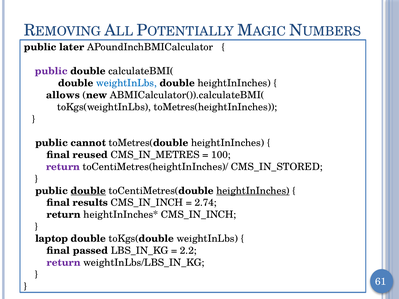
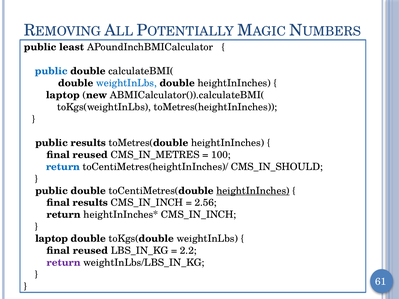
later: later -> least (72, 47)
public colour: purple -> blue (51, 71)
allows: allows -> laptop (63, 95)
public cannot: cannot -> results (88, 143)
return colour: purple -> blue (63, 167)
CMS_IN_STORED: CMS_IN_STORED -> CMS_IN_SHOULD (277, 167)
double underline: present -> none (88, 191)
2.74: 2.74 -> 2.56 (206, 203)
passed: passed -> reused (90, 251)
